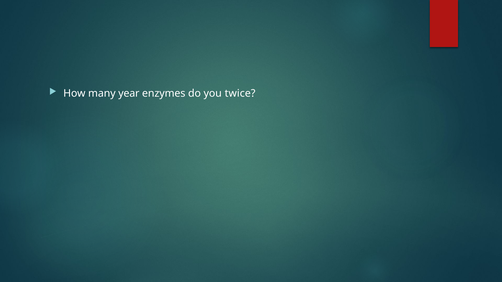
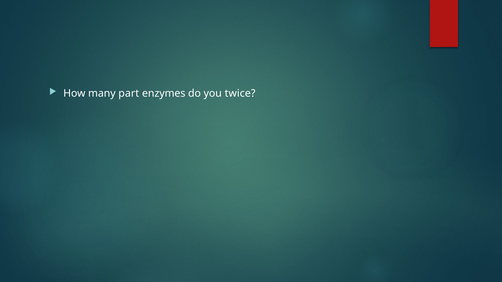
year: year -> part (129, 93)
